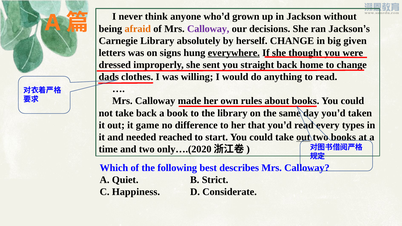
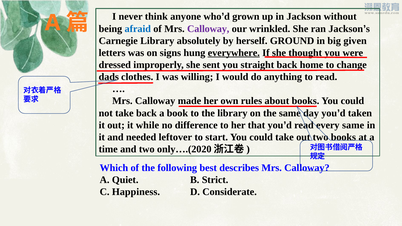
afraid colour: orange -> blue (138, 29)
decisions: decisions -> wrinkled (270, 29)
herself CHANGE: CHANGE -> GROUND (292, 41)
game: game -> while (147, 125)
every types: types -> same (353, 125)
reached: reached -> leftover (175, 137)
out underline: present -> none (303, 137)
